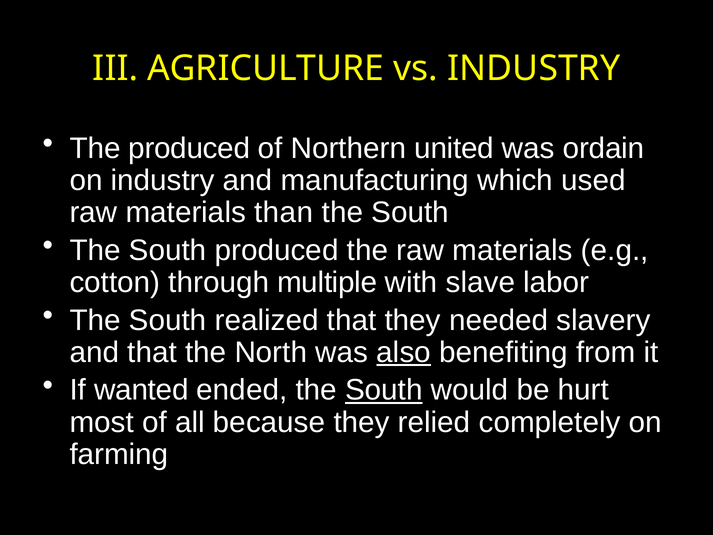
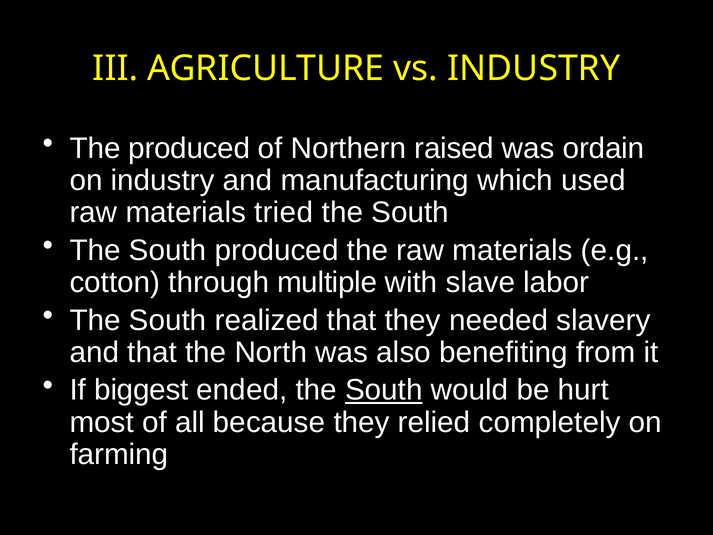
united: united -> raised (454, 148)
than: than -> tried (284, 212)
also underline: present -> none (404, 352)
wanted: wanted -> biggest (141, 390)
